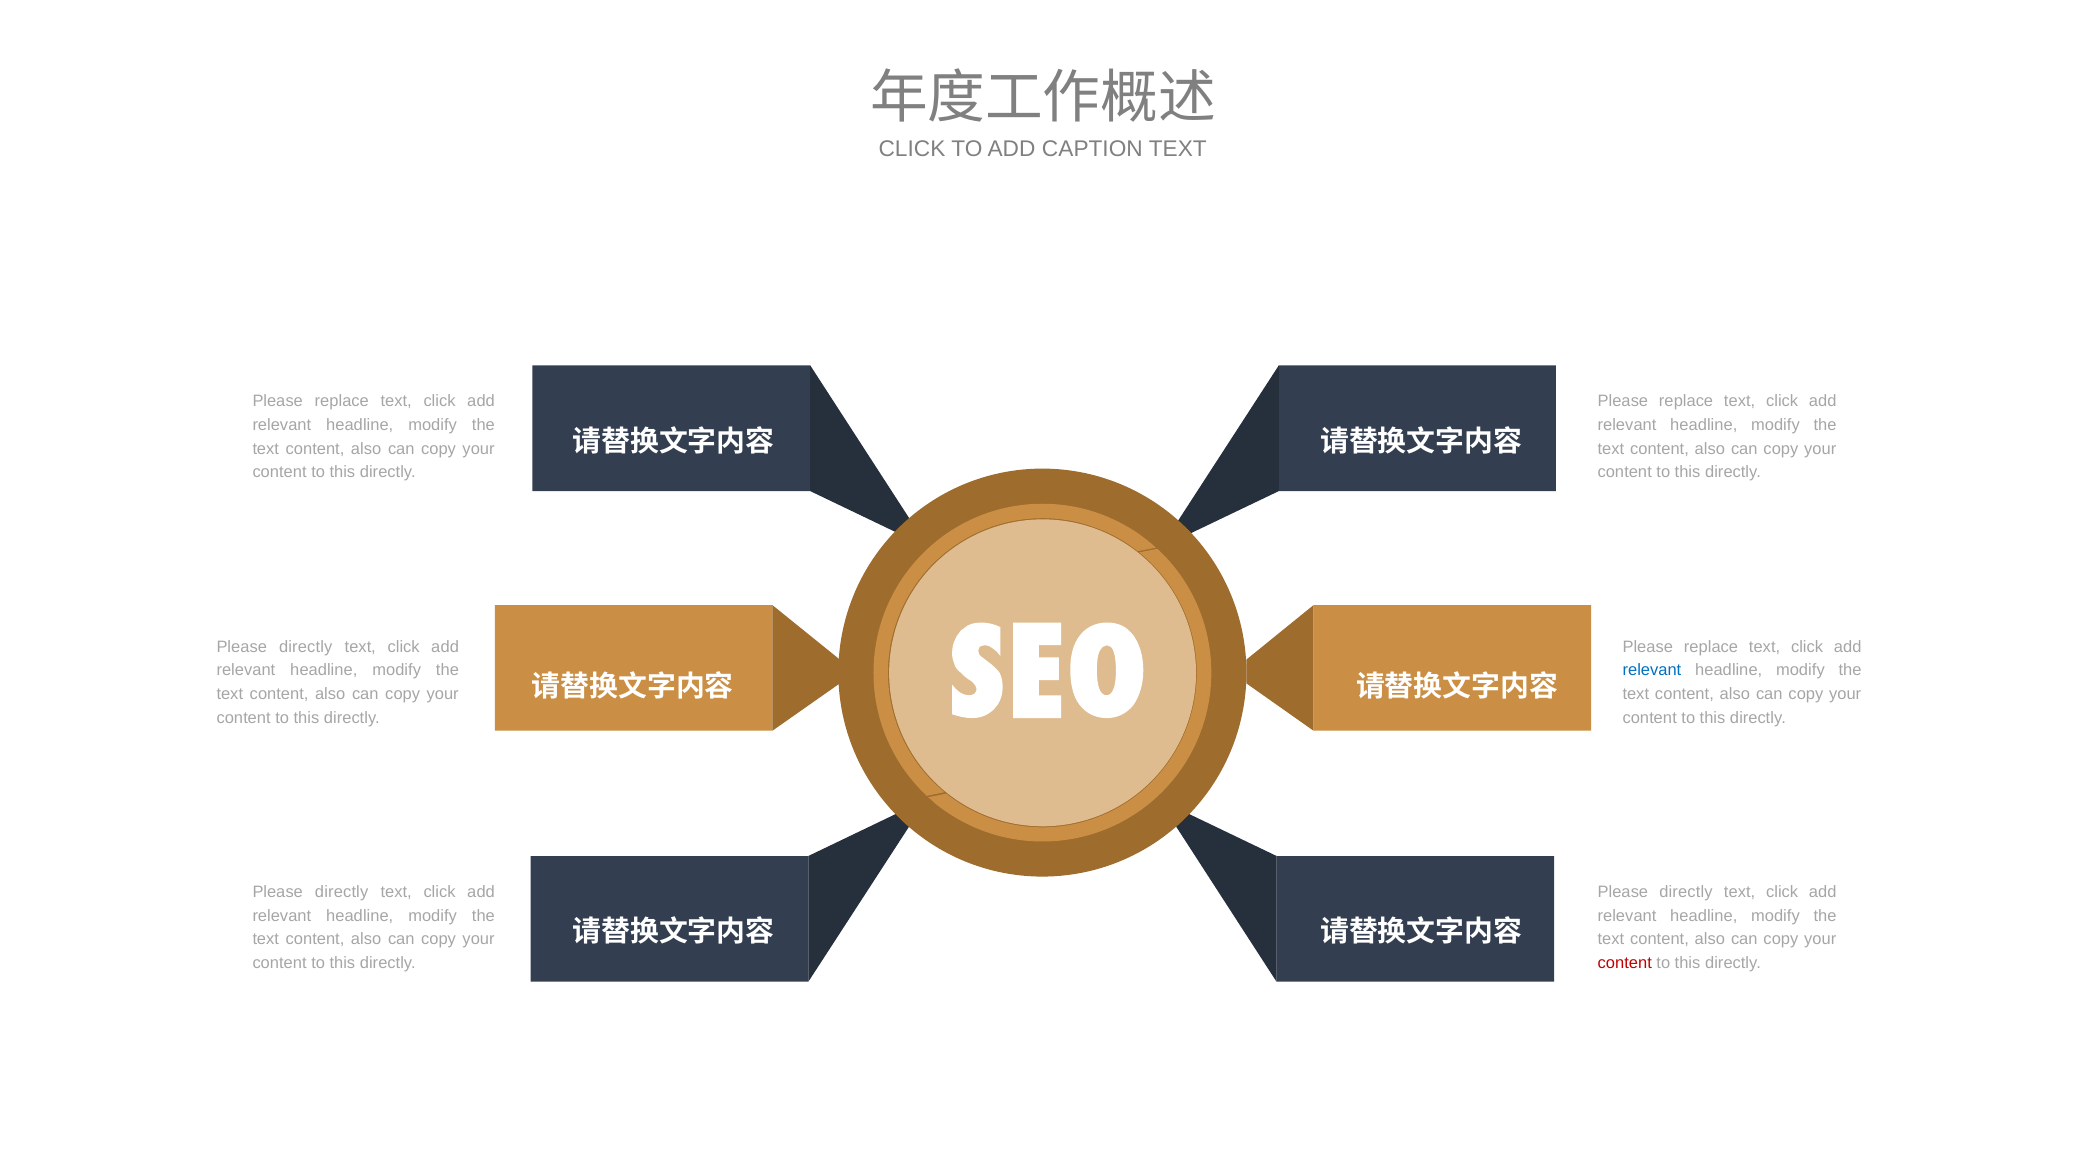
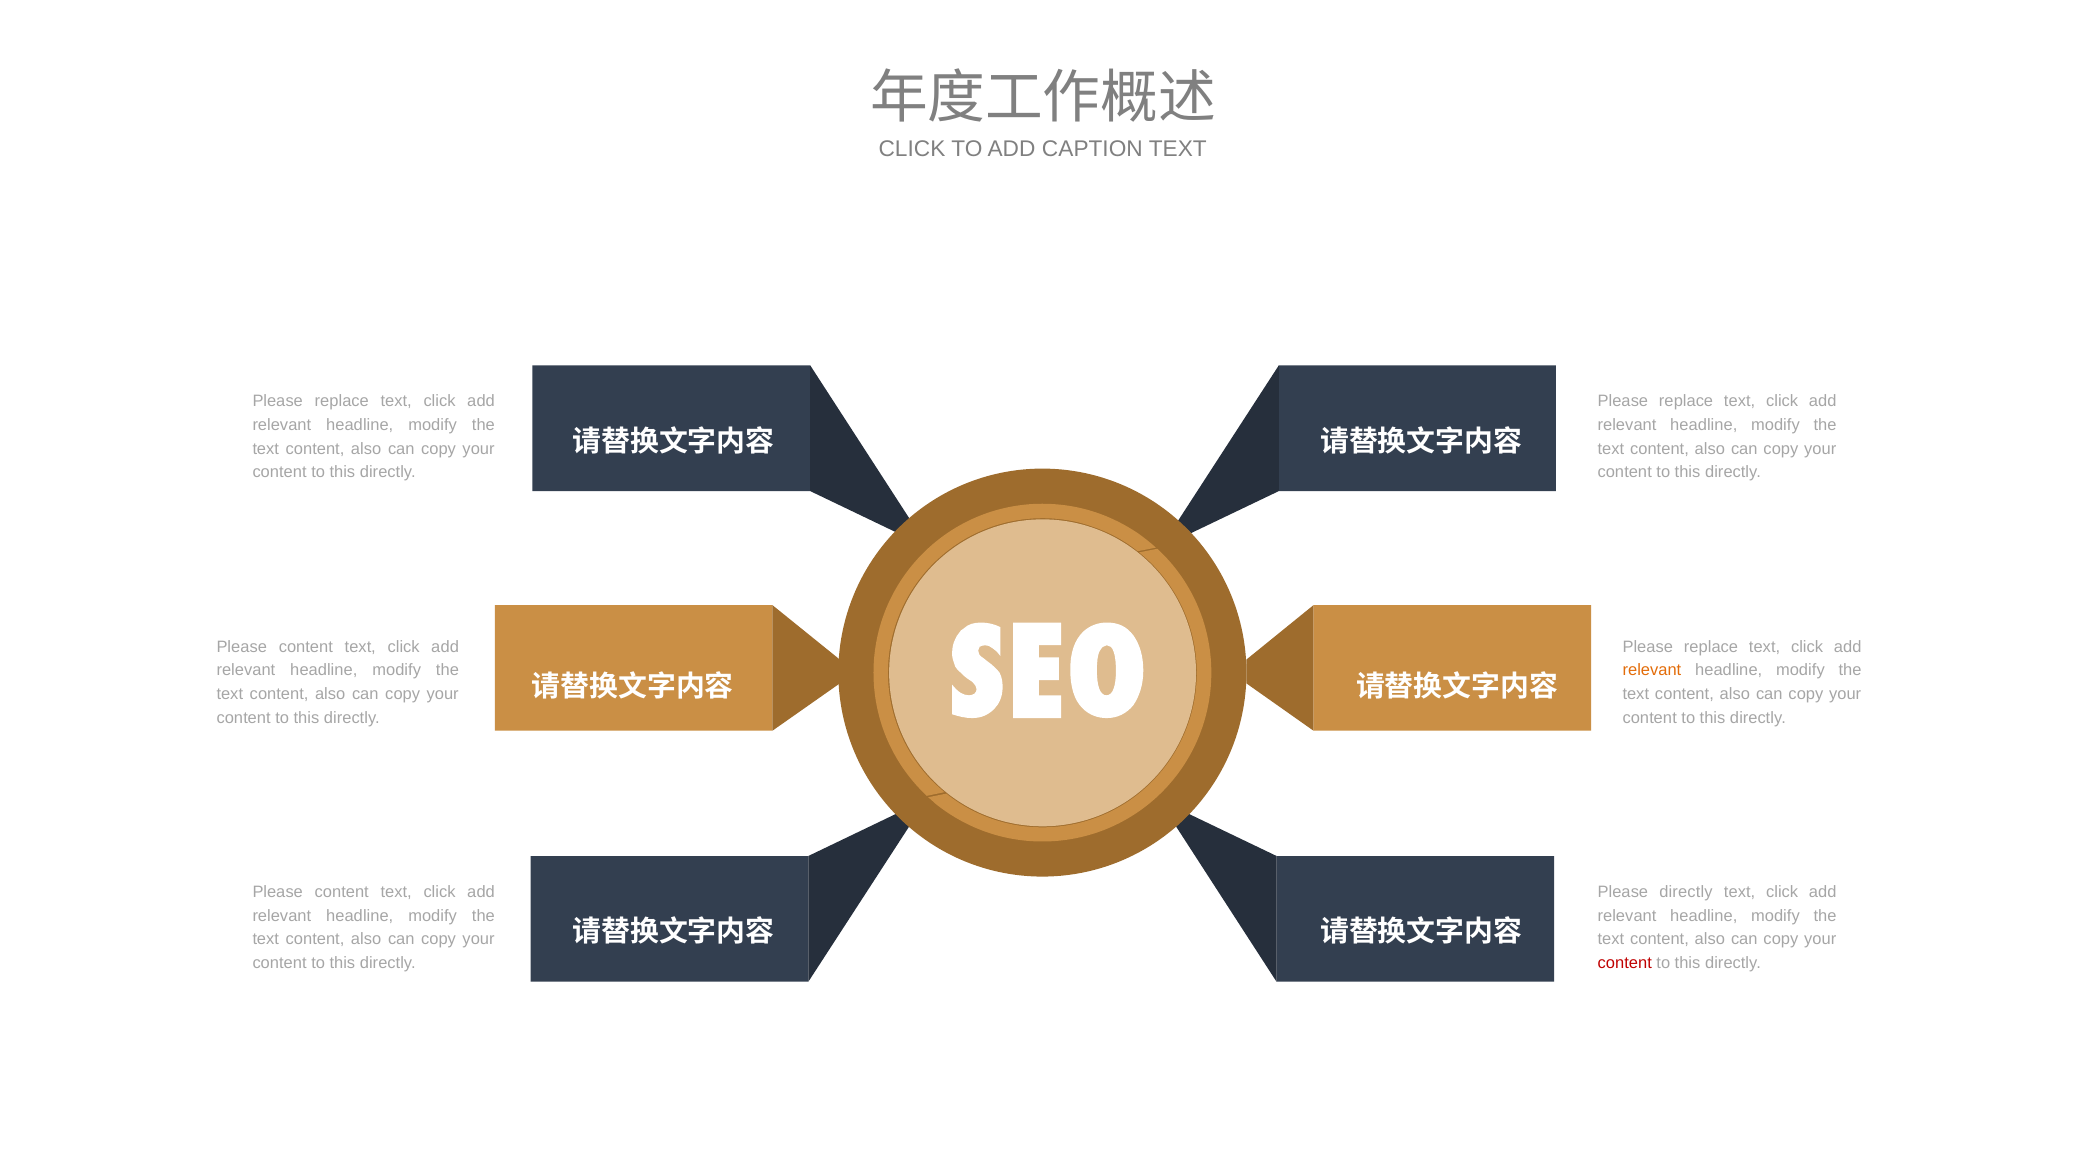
directly: directly -> content (306, 647)
relevant colour: blue -> orange (1652, 671)
directly: directly -> content (342, 892)
